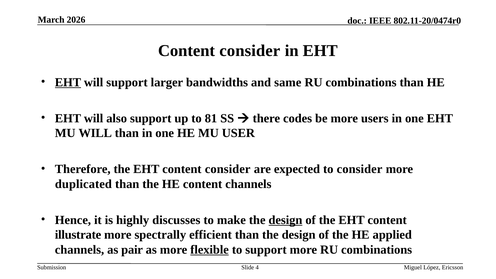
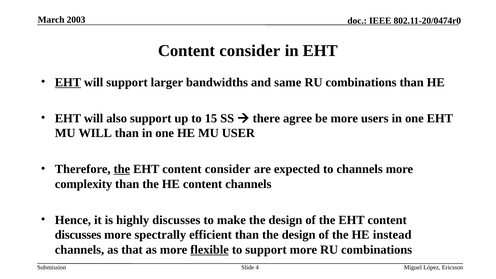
2026: 2026 -> 2003 (76, 20)
81: 81 -> 15 (211, 118)
codes: codes -> agree (298, 118)
the underline: none -> present (122, 169)
to consider: consider -> channels (360, 169)
duplicated: duplicated -> complexity (84, 184)
design underline: present -> none (285, 220)
illustrate: illustrate -> discusses (78, 235)
applied: applied -> instead (392, 235)
pair: pair -> that (132, 250)
